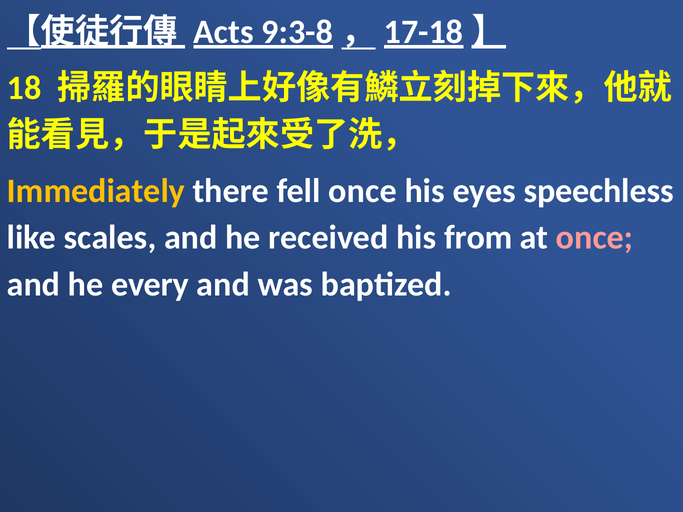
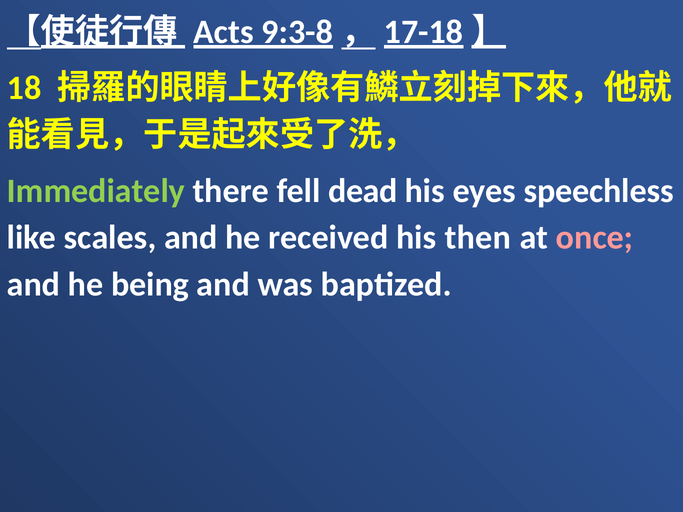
Immediately colour: yellow -> light green (96, 191)
fell once: once -> dead (363, 191)
from: from -> then (478, 238)
every: every -> being (150, 285)
